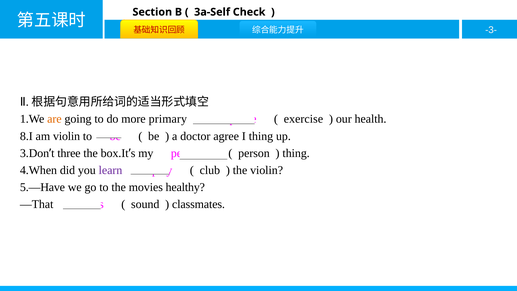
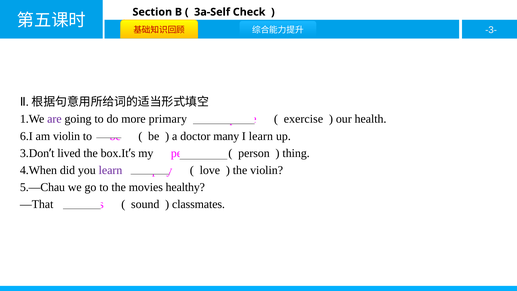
are colour: orange -> purple (54, 119)
8.I: 8.I -> 6.I (26, 136)
agree: agree -> many (226, 136)
I thing: thing -> learn (261, 136)
three: three -> lived (69, 153)
club: club -> love (210, 170)
5.—Have: 5.—Have -> 5.—Chau (42, 187)
